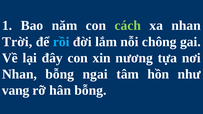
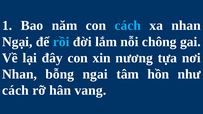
cách colour: light green -> light blue (128, 26)
Trời: Trời -> Ngại (17, 42)
vang: vang -> cách (15, 91)
hân bỗng: bỗng -> vang (90, 91)
